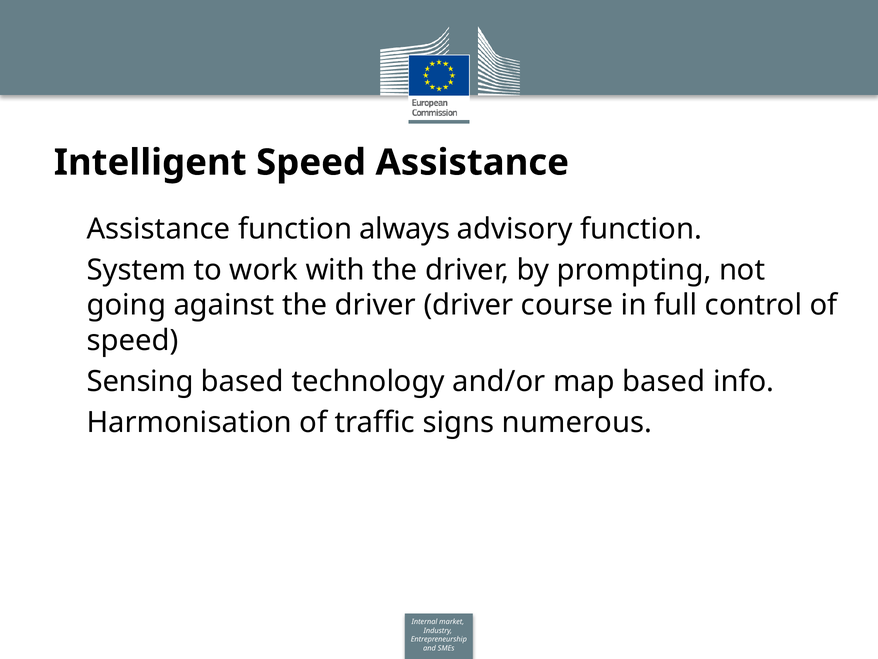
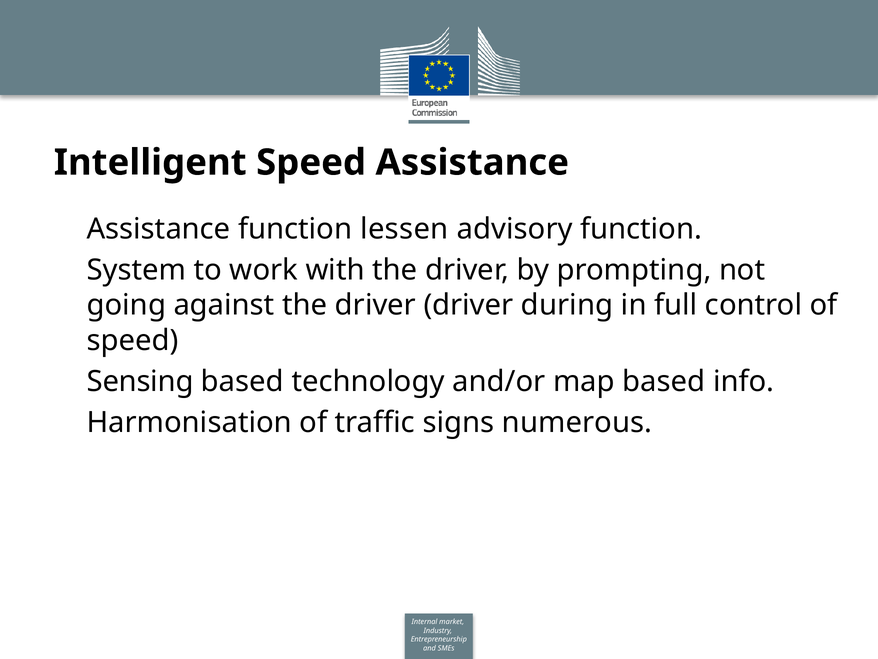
always: always -> lessen (404, 229)
course: course -> during (567, 305)
